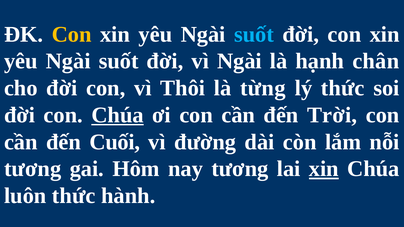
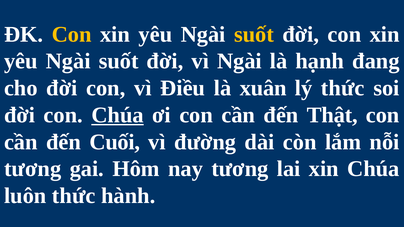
suốt colour: light blue -> yellow (254, 34)
chân: chân -> đang (376, 61)
Thôi: Thôi -> Điều (183, 88)
từng: từng -> xuân (263, 88)
Trời: Trời -> Thật (332, 115)
xin underline: present -> none (324, 169)
